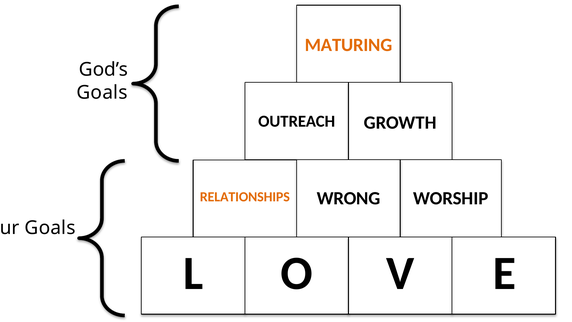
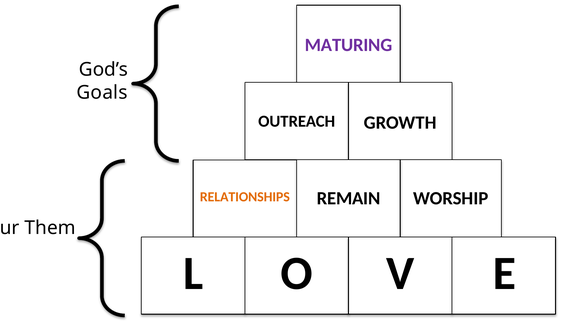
MATURING colour: orange -> purple (349, 45)
WRONG: WRONG -> REMAIN (349, 198)
Goals: Goals -> Them (50, 228)
